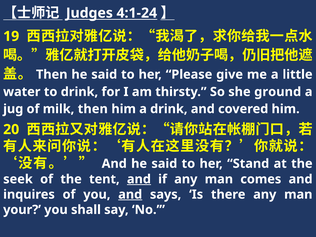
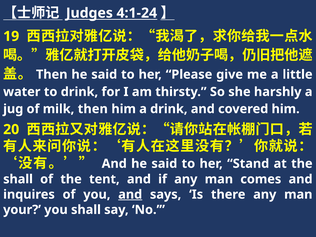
ground: ground -> harshly (278, 92)
seek: seek -> shall (18, 179)
and underline: present -> none (139, 179)
